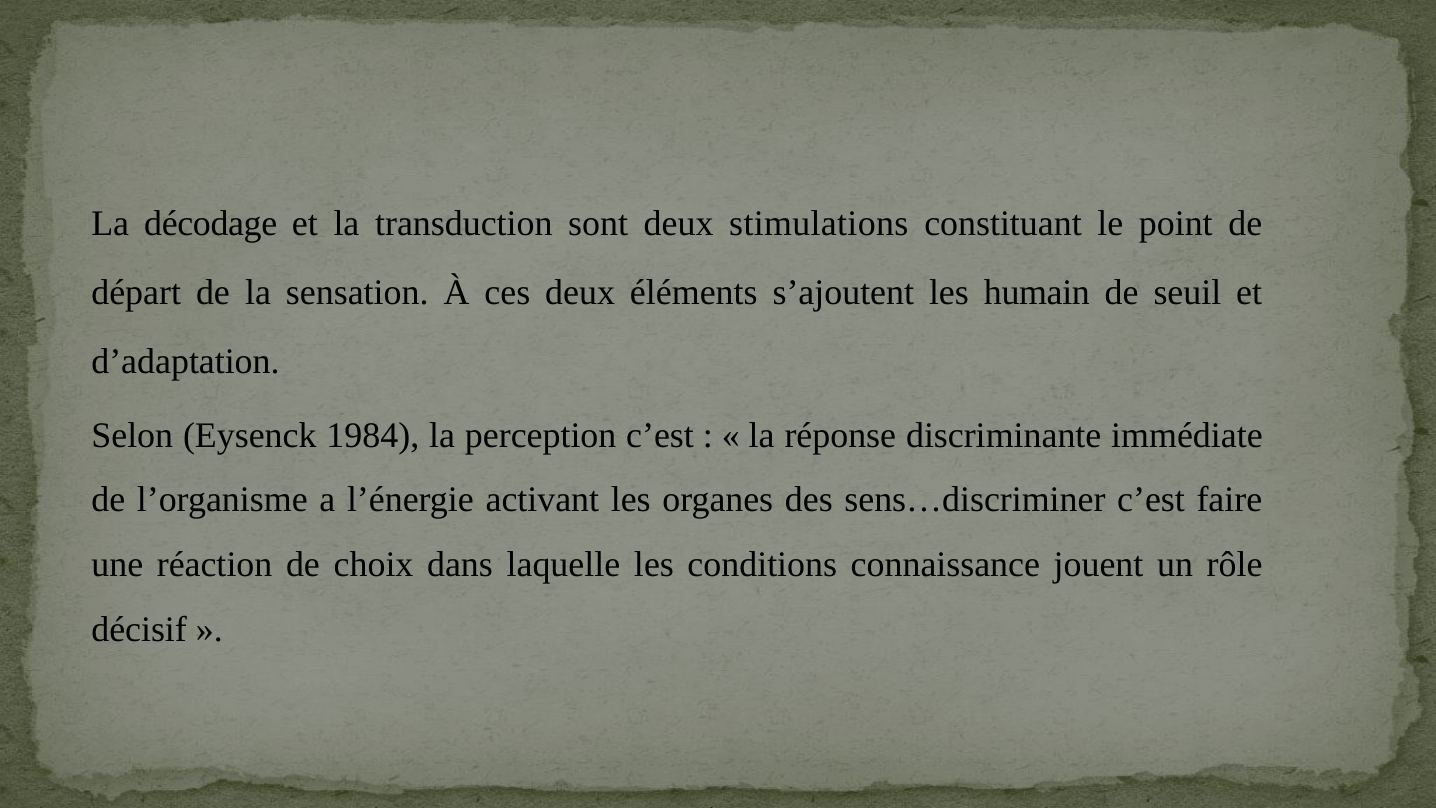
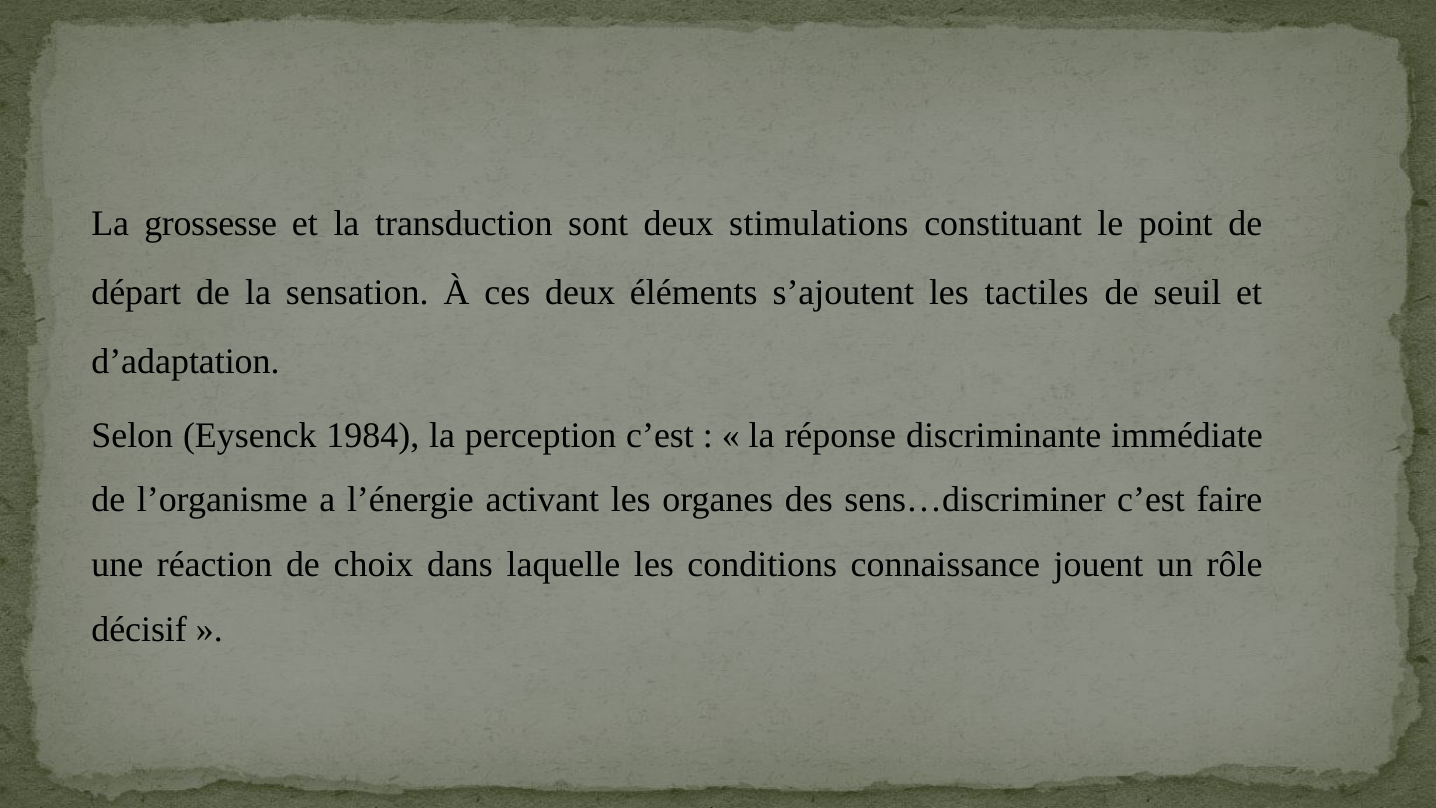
décodage: décodage -> grossesse (211, 224)
humain: humain -> tactiles (1037, 293)
